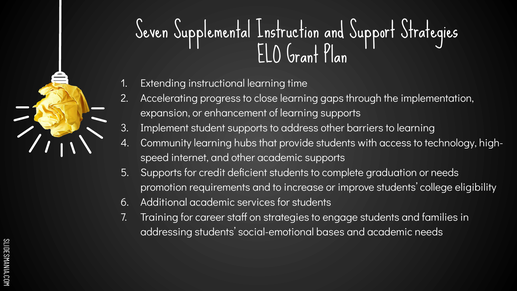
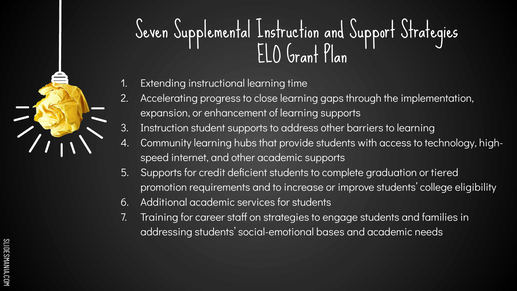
Implement: Implement -> Instruction (165, 128)
or needs: needs -> tiered (445, 172)
